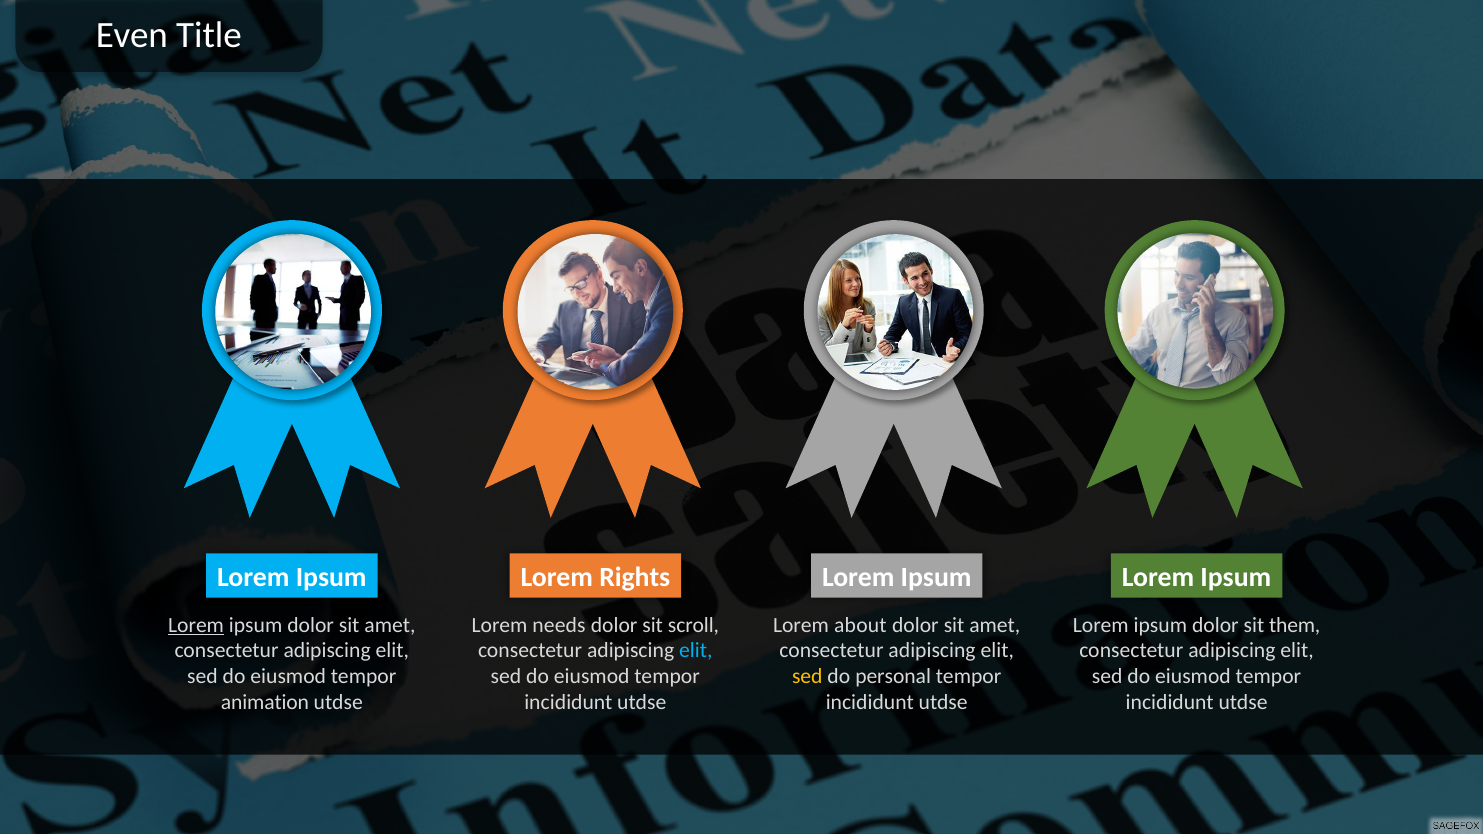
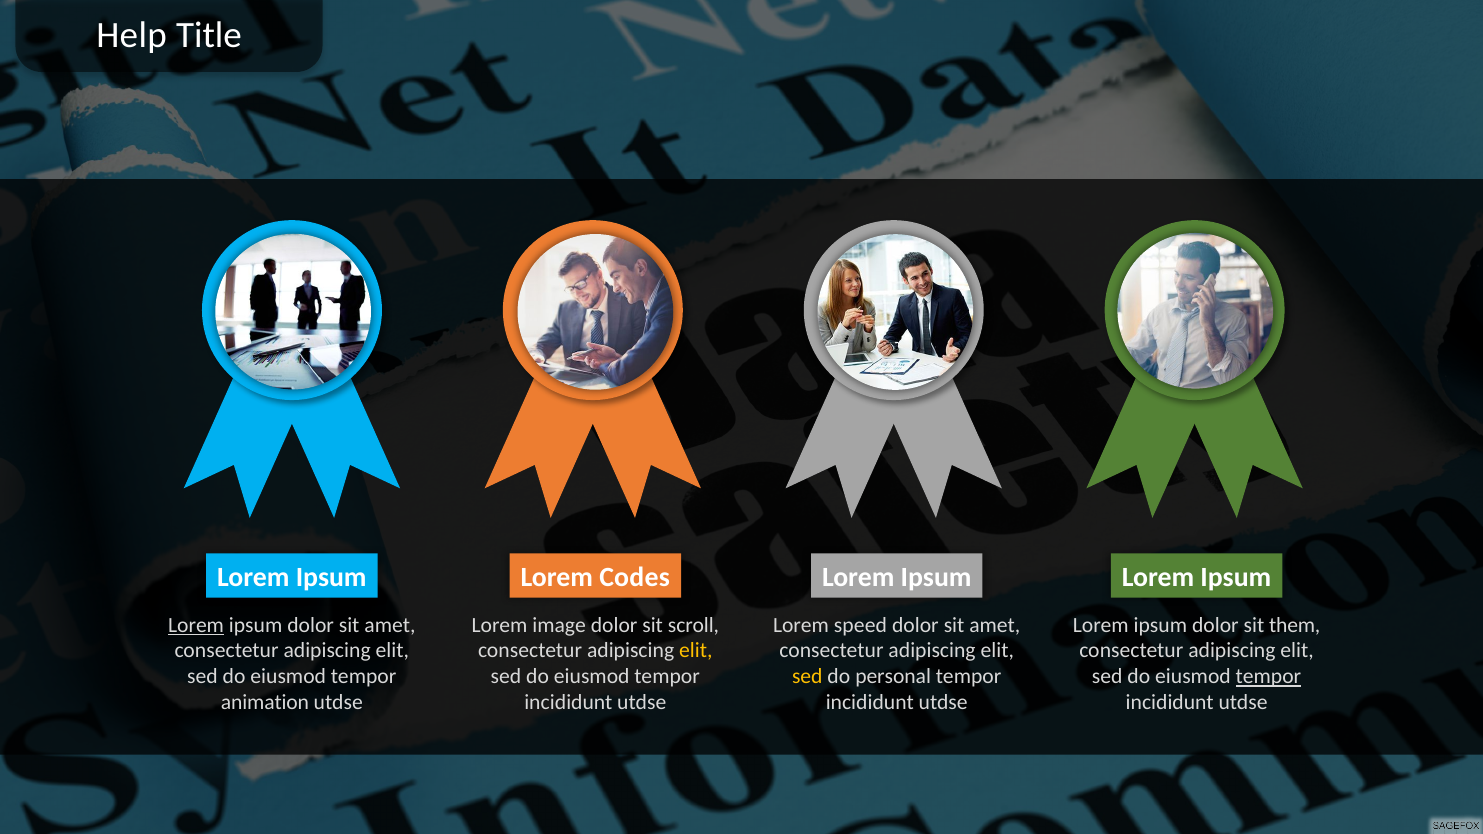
Even: Even -> Help (132, 35)
Rights: Rights -> Codes (635, 578)
needs: needs -> image (559, 625)
about: about -> speed (860, 625)
elit colour: light blue -> yellow (696, 651)
tempor underline: none -> present (1268, 677)
